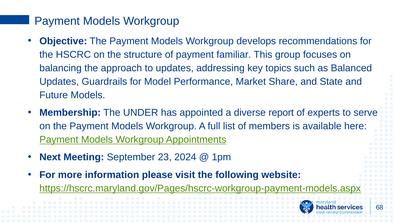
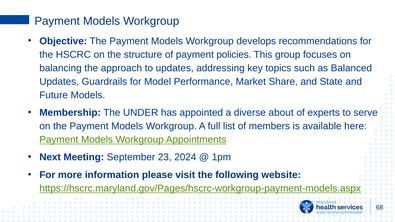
familiar: familiar -> policies (234, 55)
report: report -> about (281, 113)
